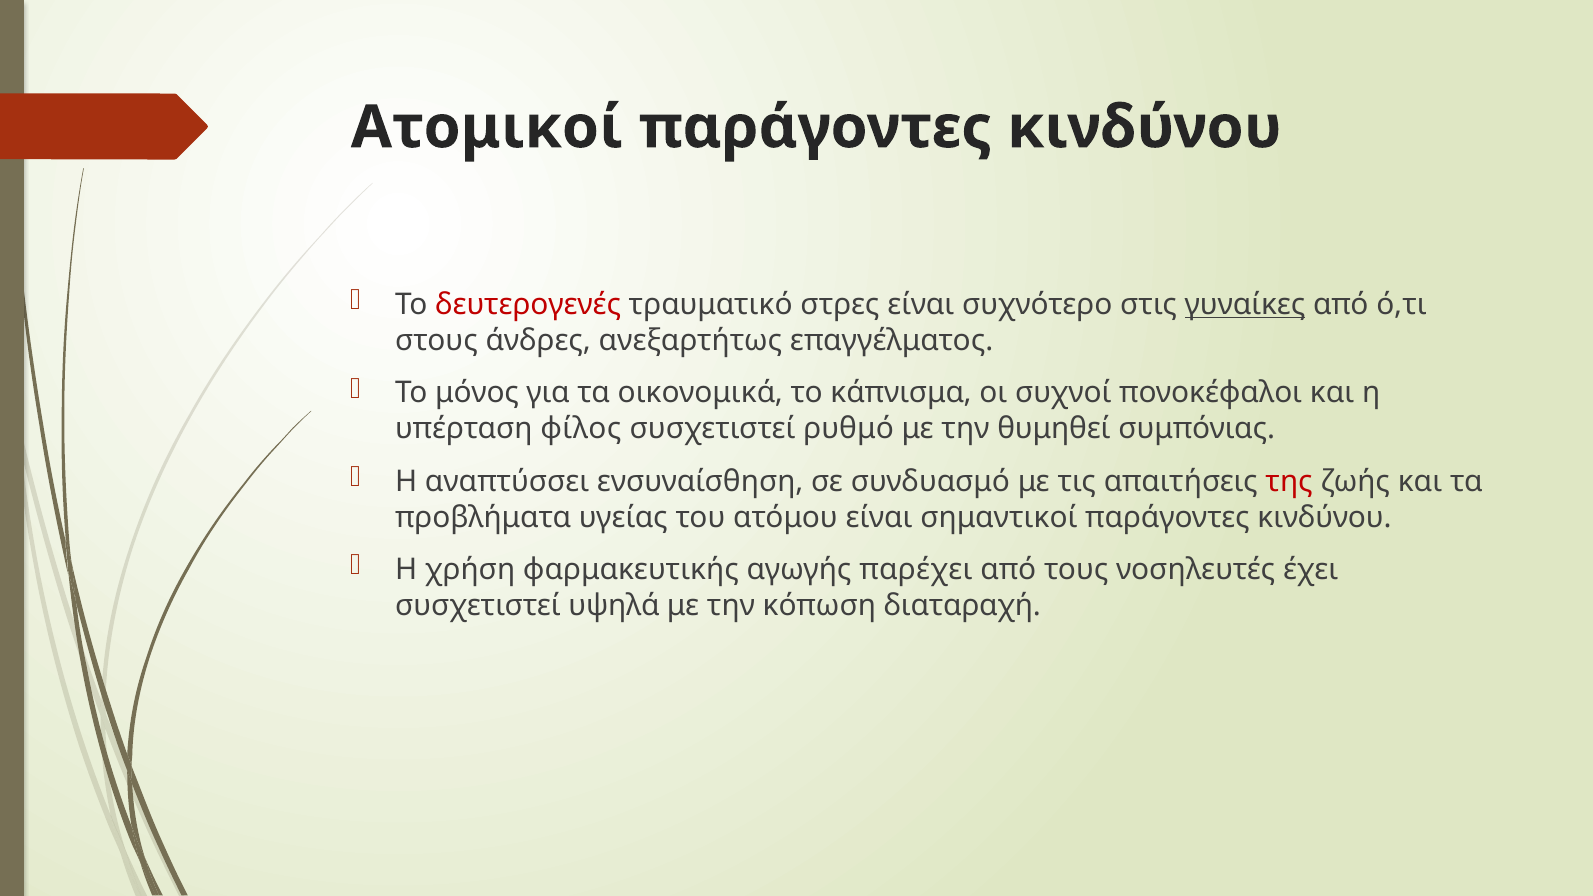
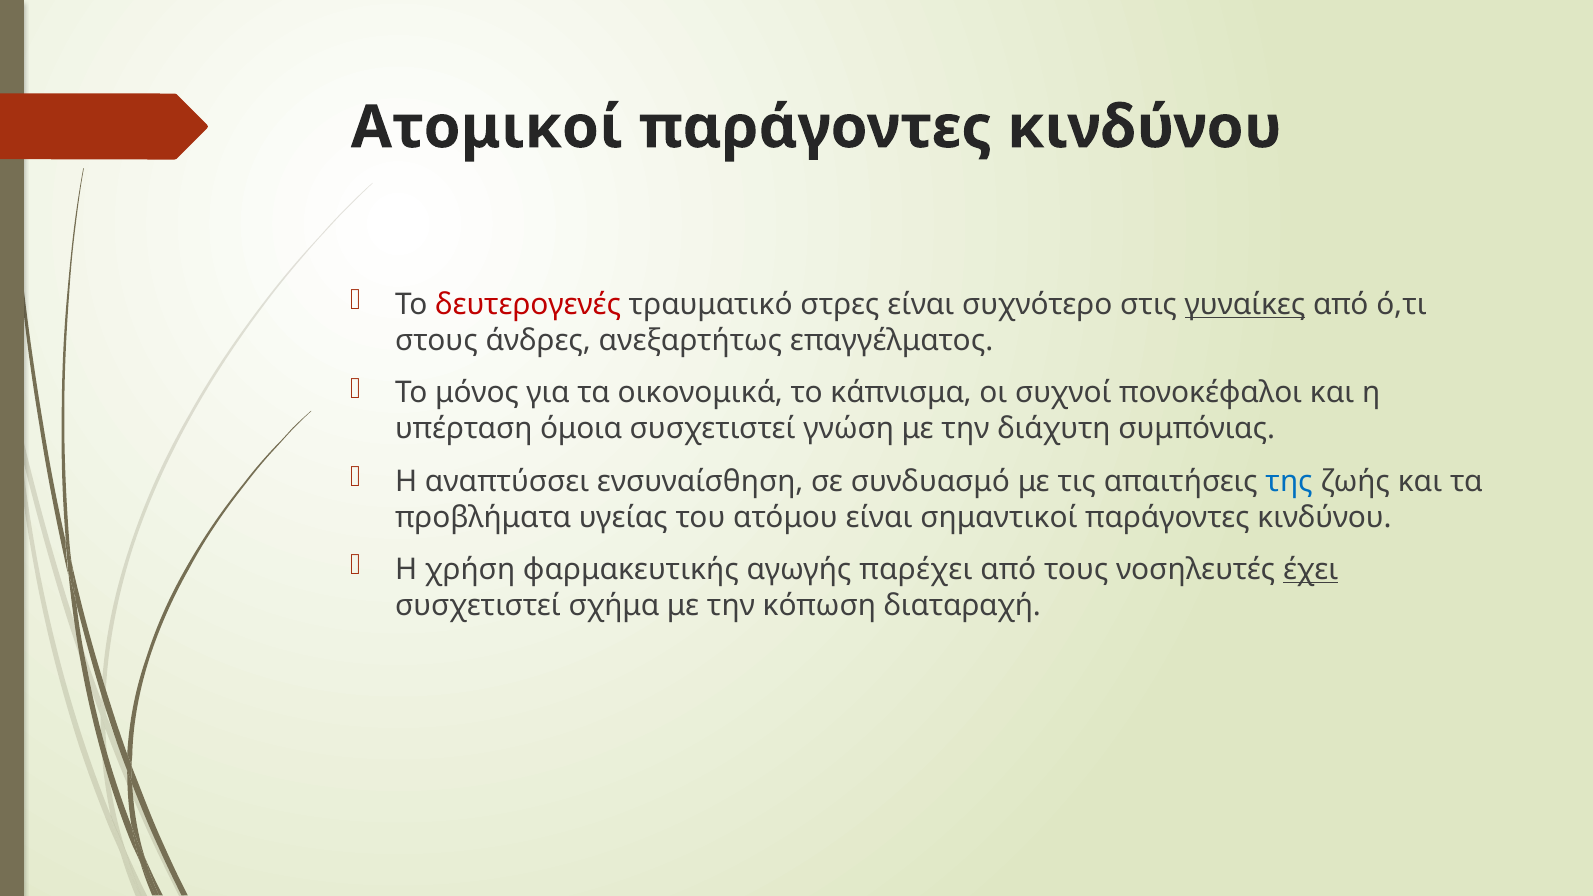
φίλος: φίλος -> όμοια (581, 429)
ρυθμό: ρυθμό -> γνώση (849, 429)
θυμηθεί: θυμηθεί -> διάχυτη (1054, 429)
της colour: red -> blue (1289, 481)
έχει underline: none -> present (1311, 570)
υψηλά: υψηλά -> σχήμα (614, 605)
